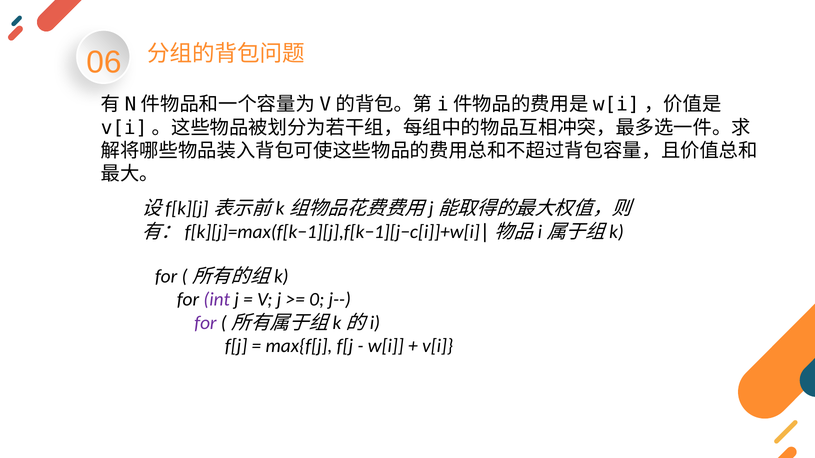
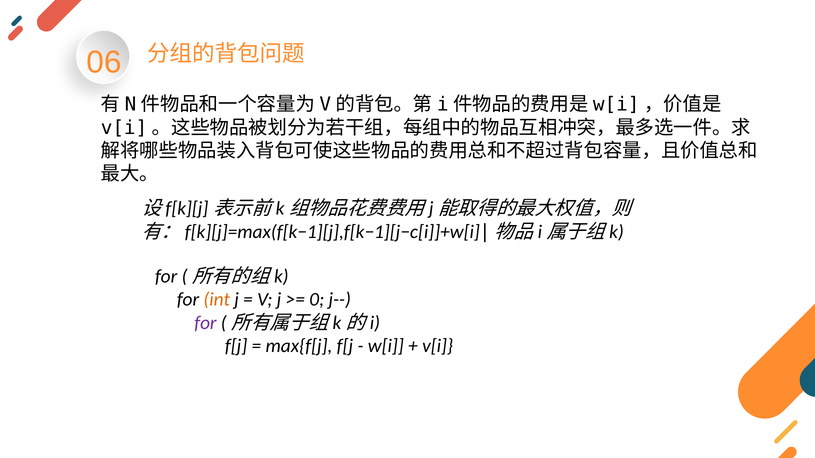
int colour: purple -> orange (217, 300)
